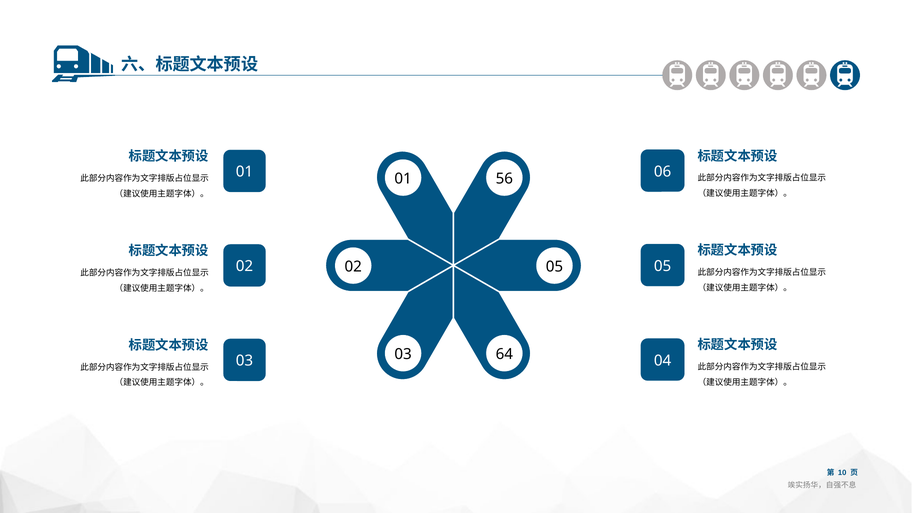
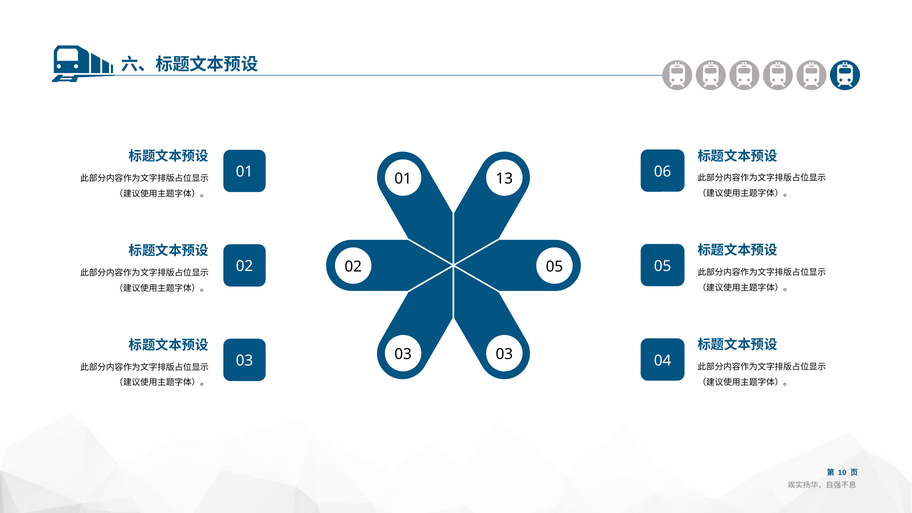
56: 56 -> 13 (504, 179)
03 64: 64 -> 03 (504, 354)
